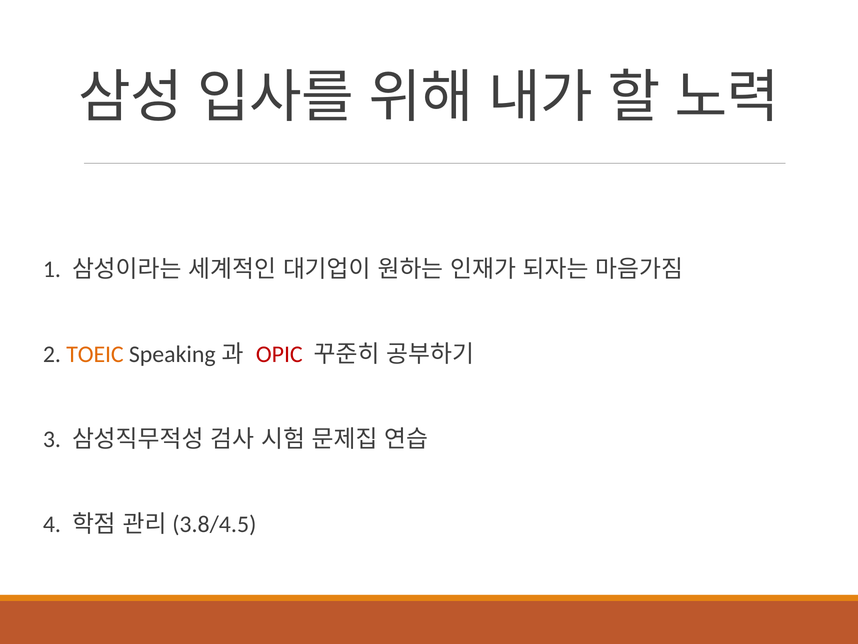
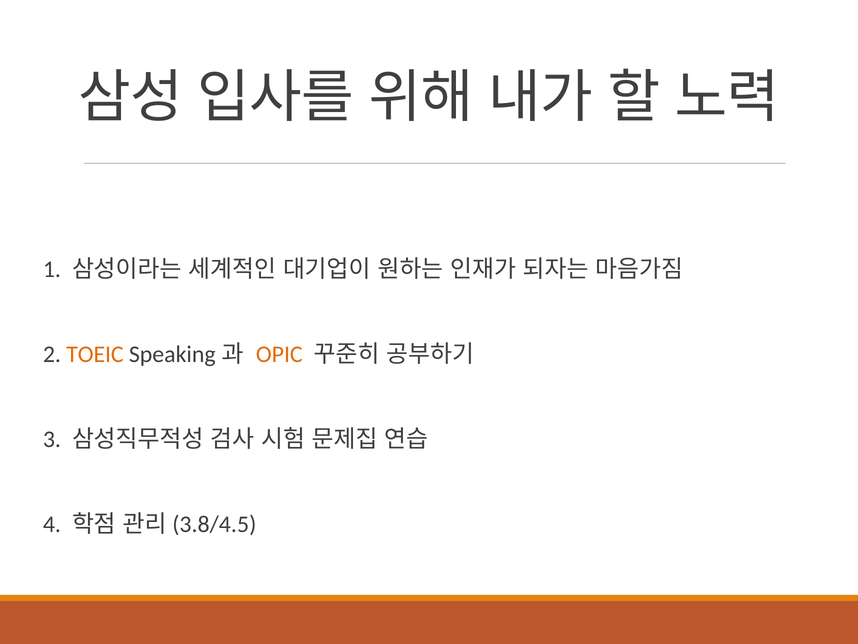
OPIC colour: red -> orange (279, 354)
